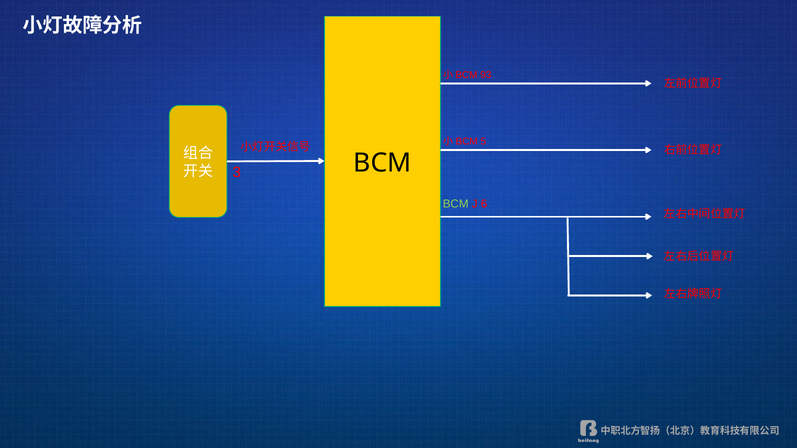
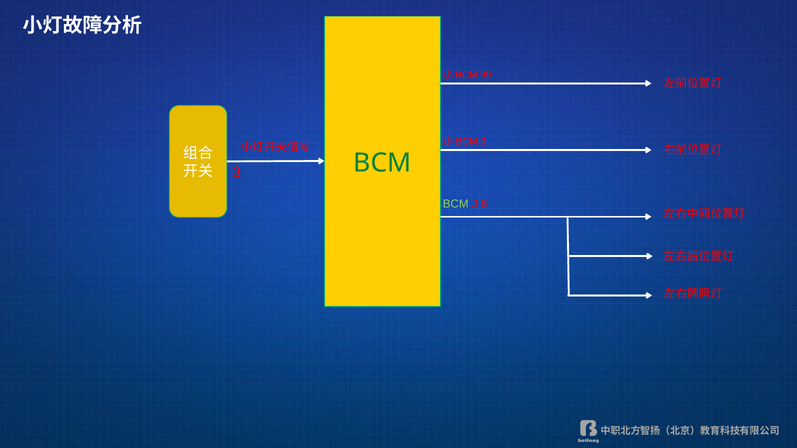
93: 93 -> 99 (486, 75)
5: 5 -> 9 (483, 142)
BCM colour: black -> green (382, 163)
